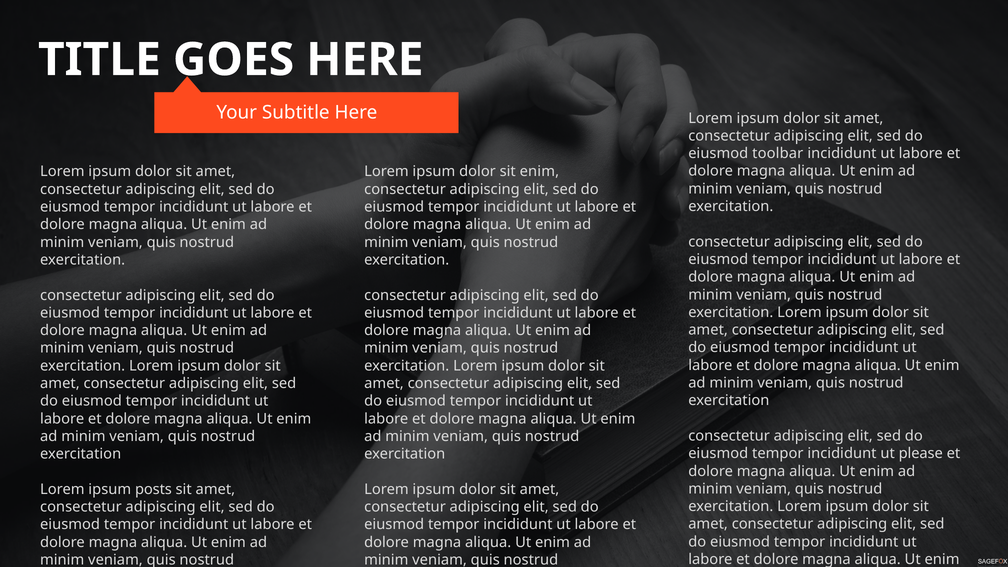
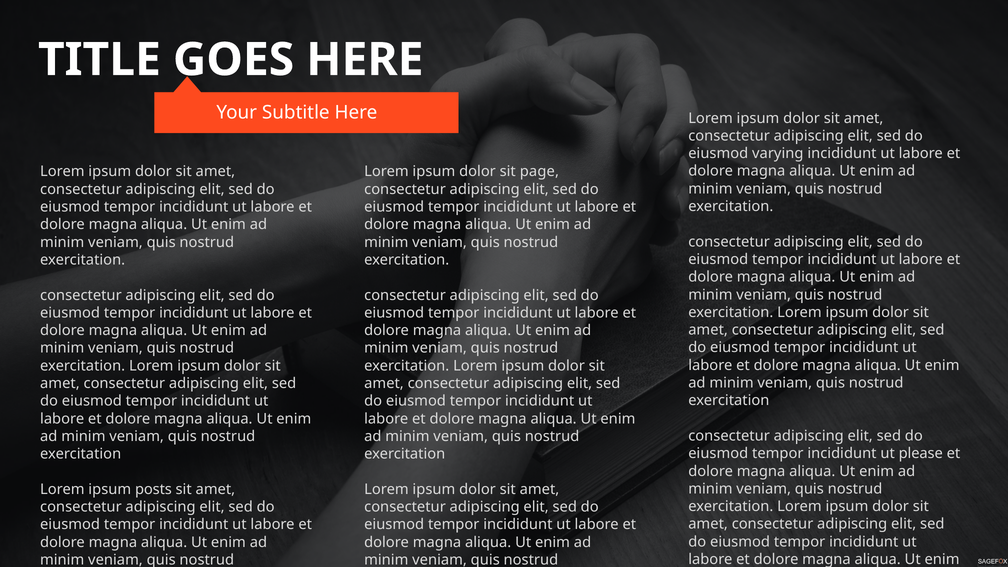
toolbar: toolbar -> varying (778, 153)
sit enim: enim -> page (539, 172)
